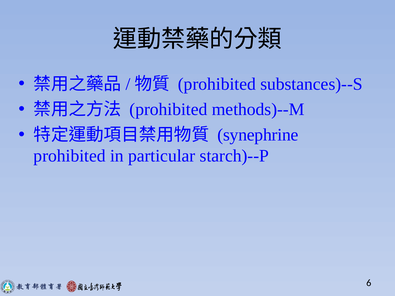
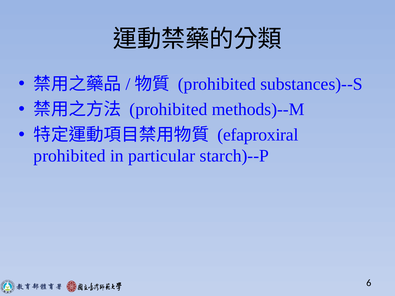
synephrine: synephrine -> efaproxiral (258, 135)
